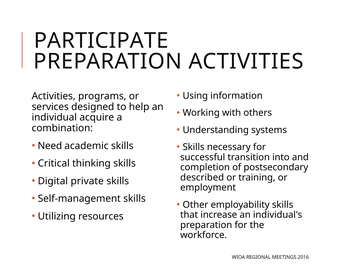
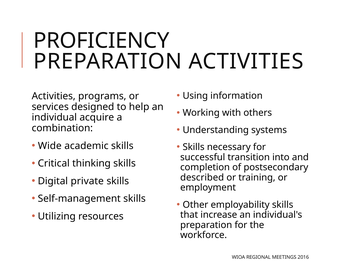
PARTICIPATE: PARTICIPATE -> PROFICIENCY (101, 41)
Need: Need -> Wide (50, 146)
